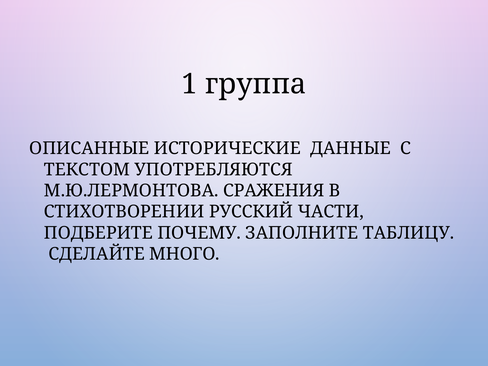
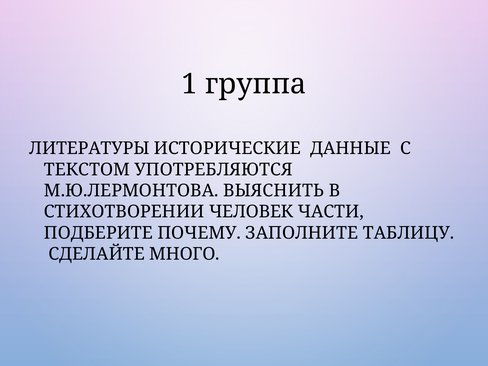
ОПИСАННЫЕ: ОПИСАННЫЕ -> ЛИТЕРАТУРЫ (89, 148)
СРАЖЕНИЯ: СРАЖЕНИЯ -> ВЫЯСНИТЬ (274, 191)
РУССКИЙ: РУССКИЙ -> ЧЕЛОВЕК (251, 212)
